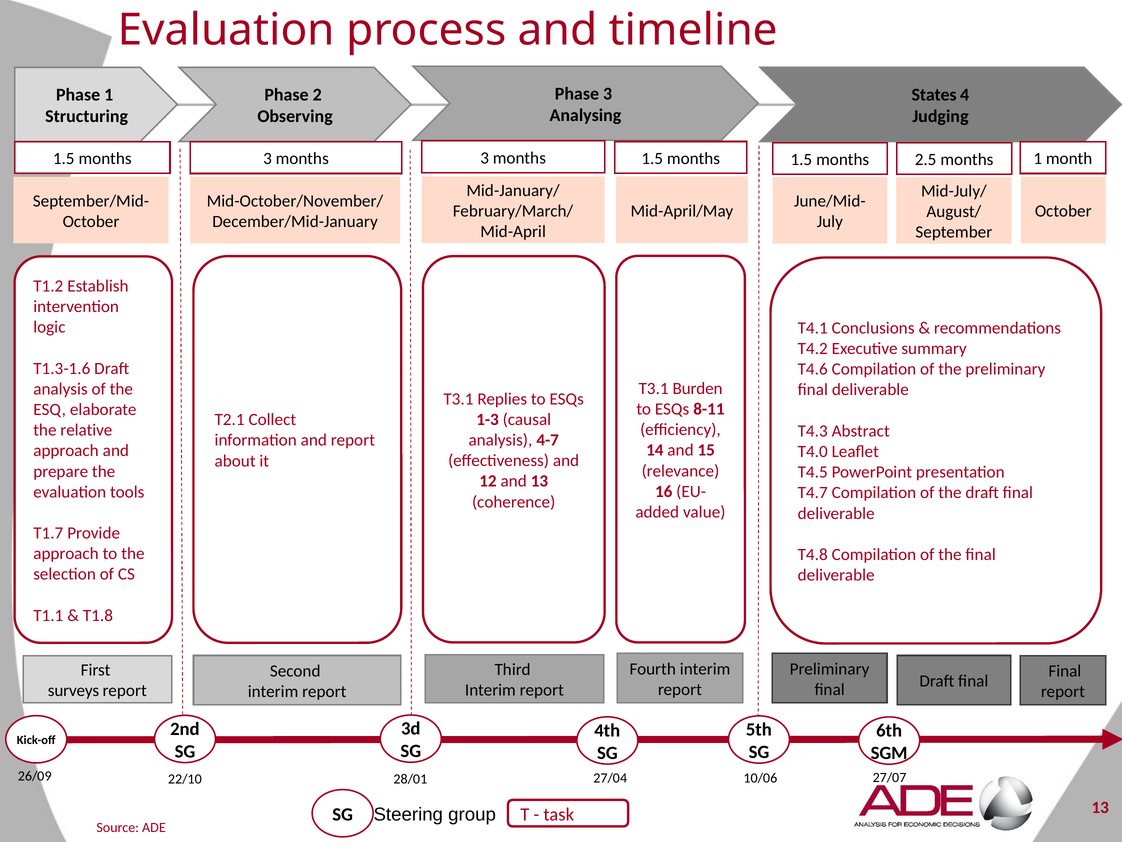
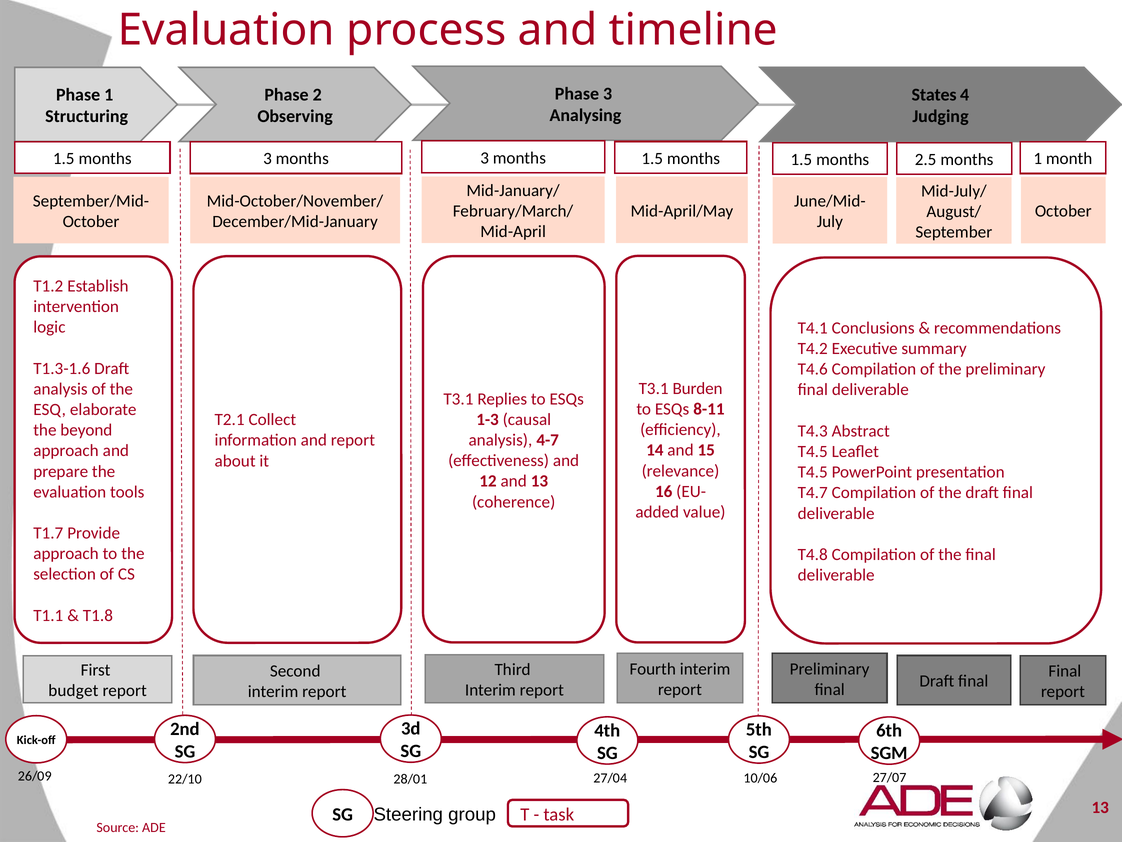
relative: relative -> beyond (86, 430)
T4.0: T4.0 -> T4.5 (813, 451)
surveys: surveys -> budget (73, 690)
